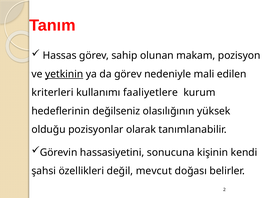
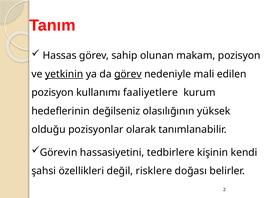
görev underline: none -> present (128, 74)
kriterleri: kriterleri -> pozisyon (53, 93)
sonucuna: sonucuna -> tedbirlere (171, 152)
mevcut: mevcut -> risklere (154, 171)
